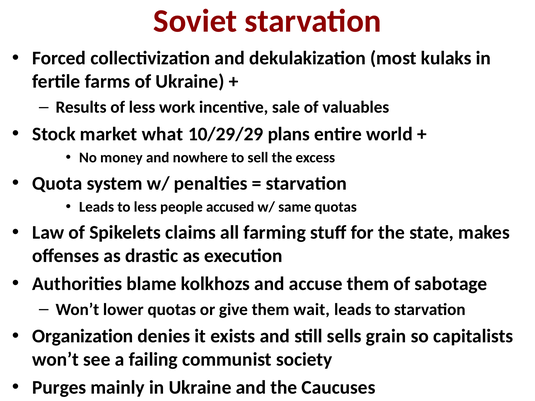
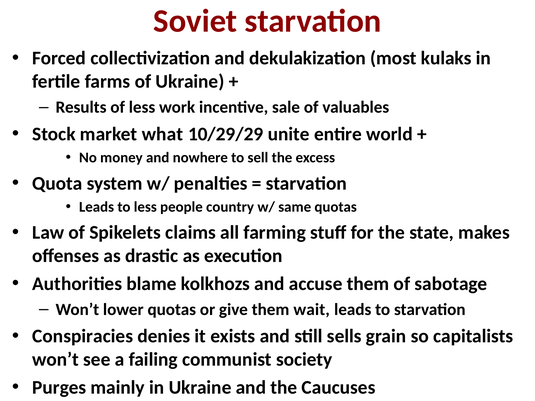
plans: plans -> unite (289, 134)
accused: accused -> country (230, 207)
Organization: Organization -> Conspiracies (83, 336)
